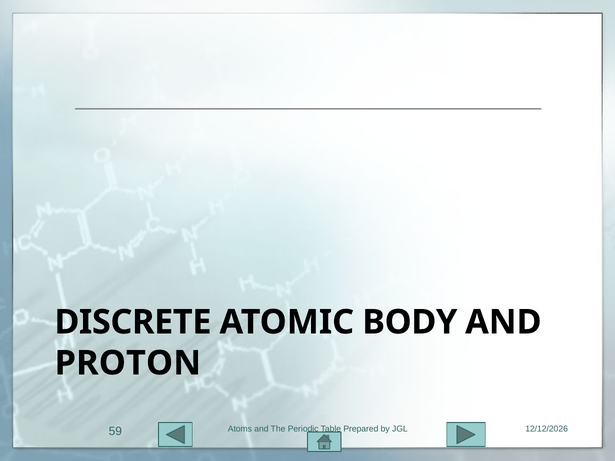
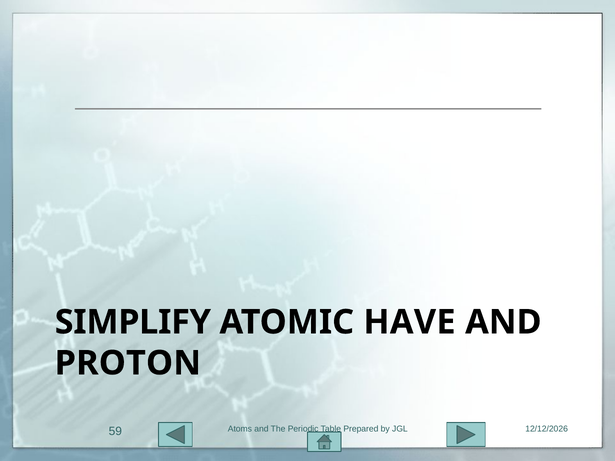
DISCRETE: DISCRETE -> SIMPLIFY (133, 322)
BODY: BODY -> HAVE (409, 322)
